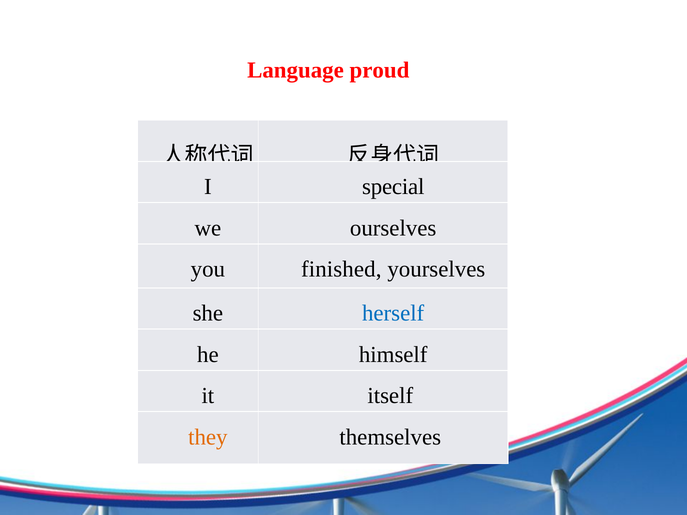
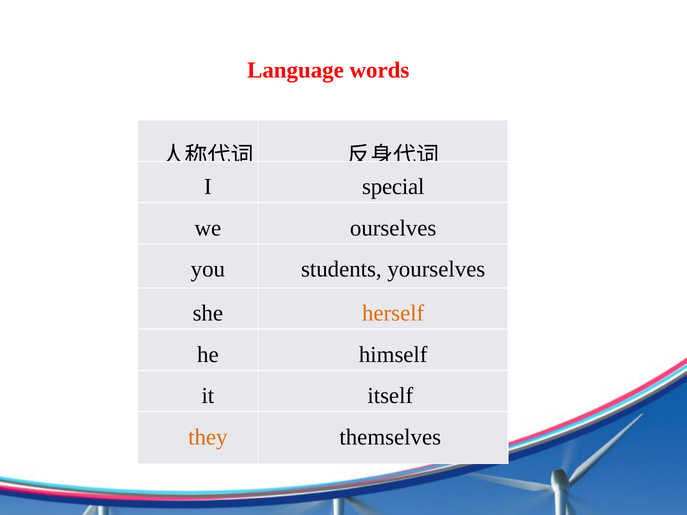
proud: proud -> words (379, 70)
finished: finished -> students (341, 269)
herself colour: blue -> orange (393, 314)
